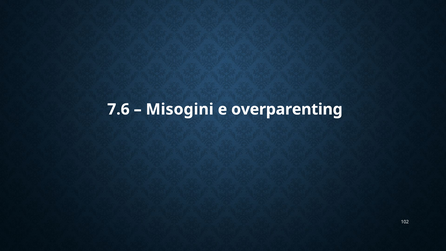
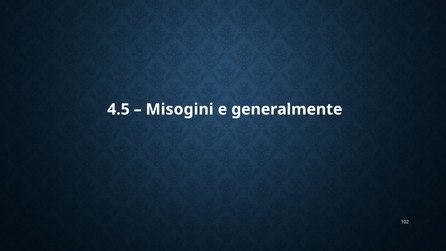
7.6: 7.6 -> 4.5 (118, 109)
overparenting: overparenting -> generalmente (287, 109)
